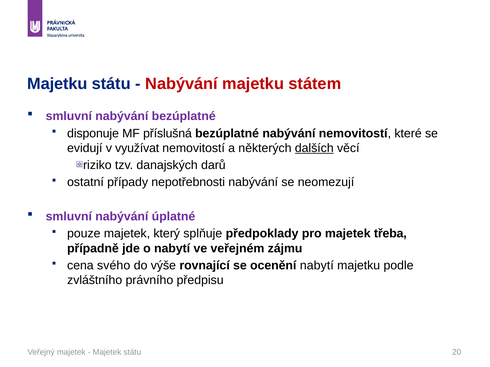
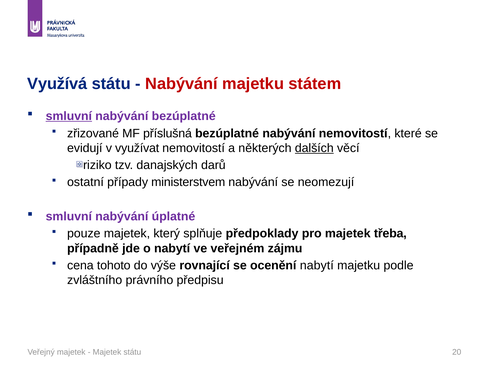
Majetku: Majetku -> Využívá (57, 84)
smluvní underline: none -> present (69, 116)
disponuje: disponuje -> zřizované (93, 133)
nepotřebnosti: nepotřebnosti -> ministerstvem (188, 182)
svého: svého -> tohoto (114, 266)
